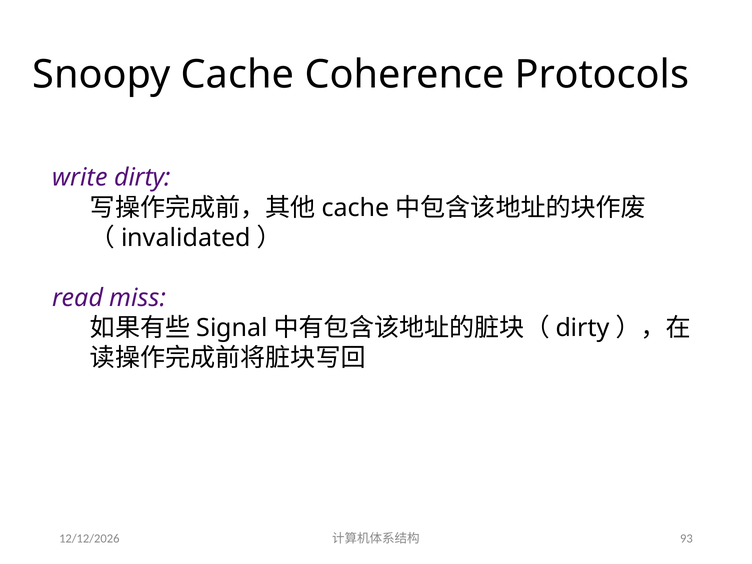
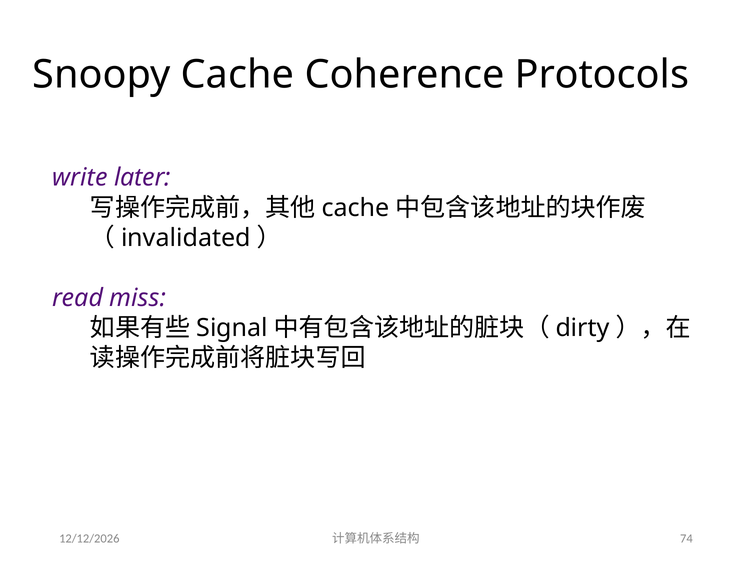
write dirty: dirty -> later (143, 178)
93: 93 -> 74 (686, 538)
